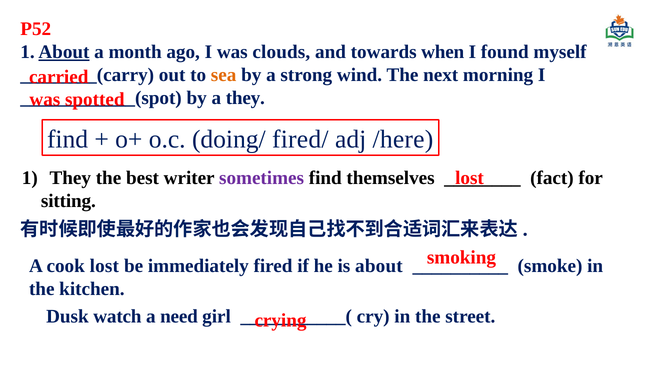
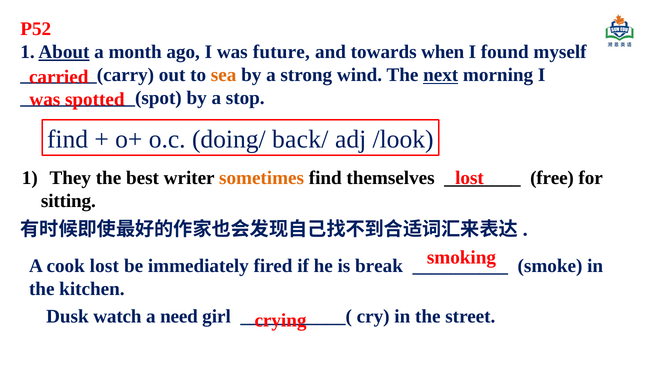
clouds: clouds -> future (281, 52)
next underline: none -> present (441, 75)
a they: they -> stop (245, 98)
fired/: fired/ -> back/ (300, 139)
/here: /here -> /look (403, 139)
sometimes colour: purple -> orange (262, 178)
fact: fact -> free (552, 178)
is about: about -> break (379, 266)
